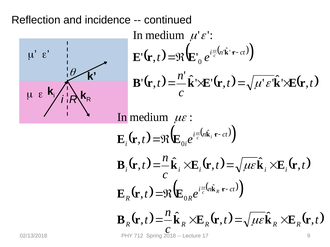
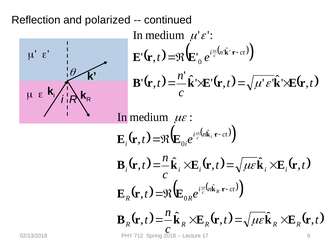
incidence: incidence -> polarized (108, 20)
